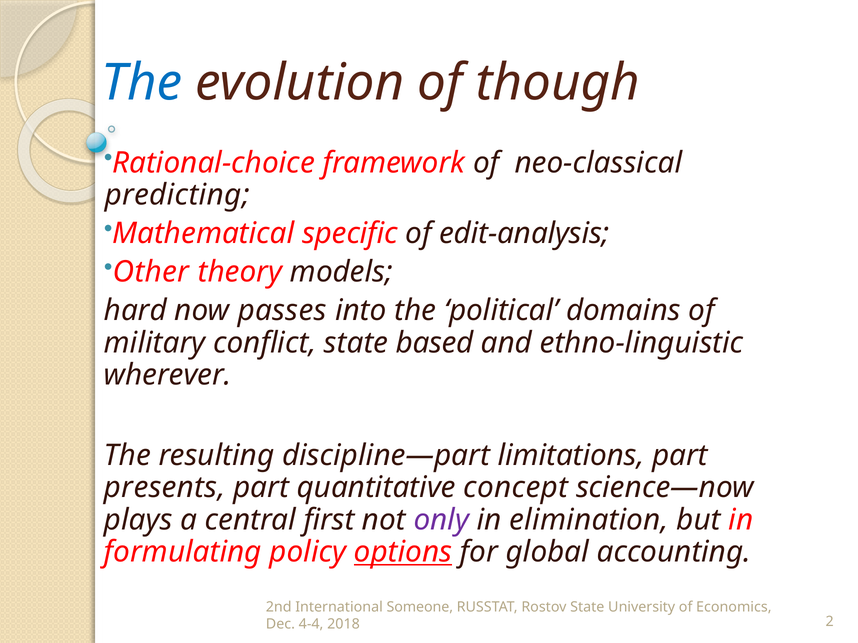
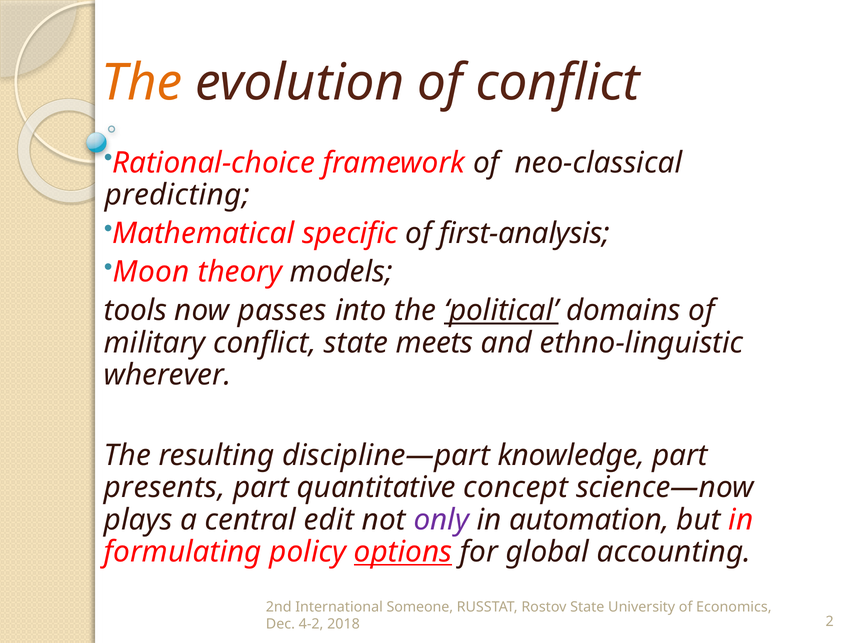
The colour: blue -> orange (142, 83)
of though: though -> conflict (558, 83)
edit-analysis: edit-analysis -> first-analysis (524, 234)
Other: Other -> Moon (151, 272)
hard: hard -> tools (135, 311)
political underline: none -> present (501, 311)
based: based -> meets (435, 343)
limitations: limitations -> knowledge (571, 456)
first: first -> edit (329, 520)
elimination: elimination -> automation (589, 520)
4-4: 4-4 -> 4-2 (311, 624)
